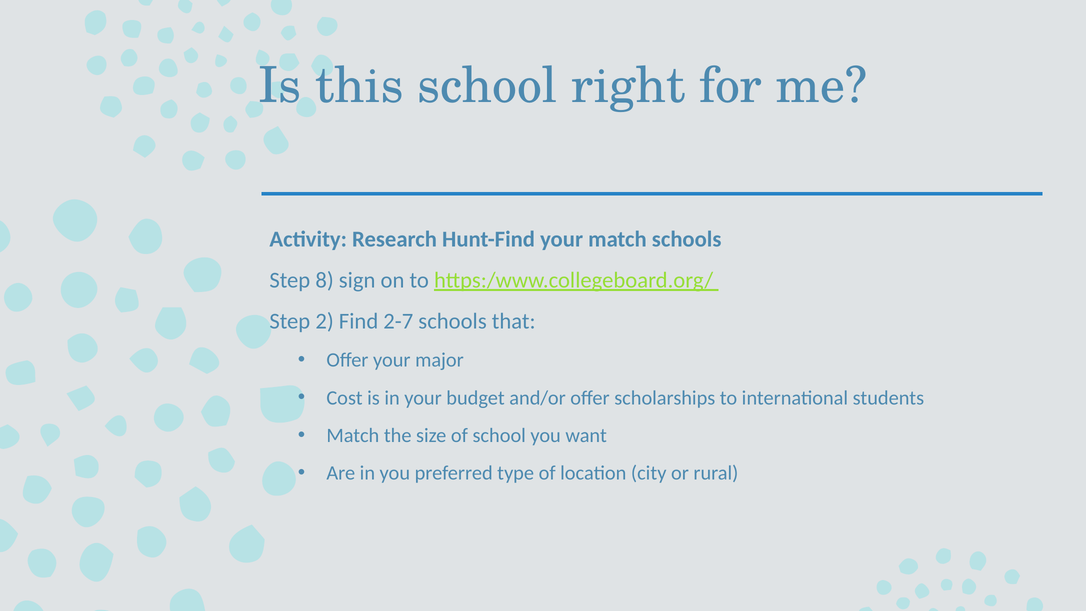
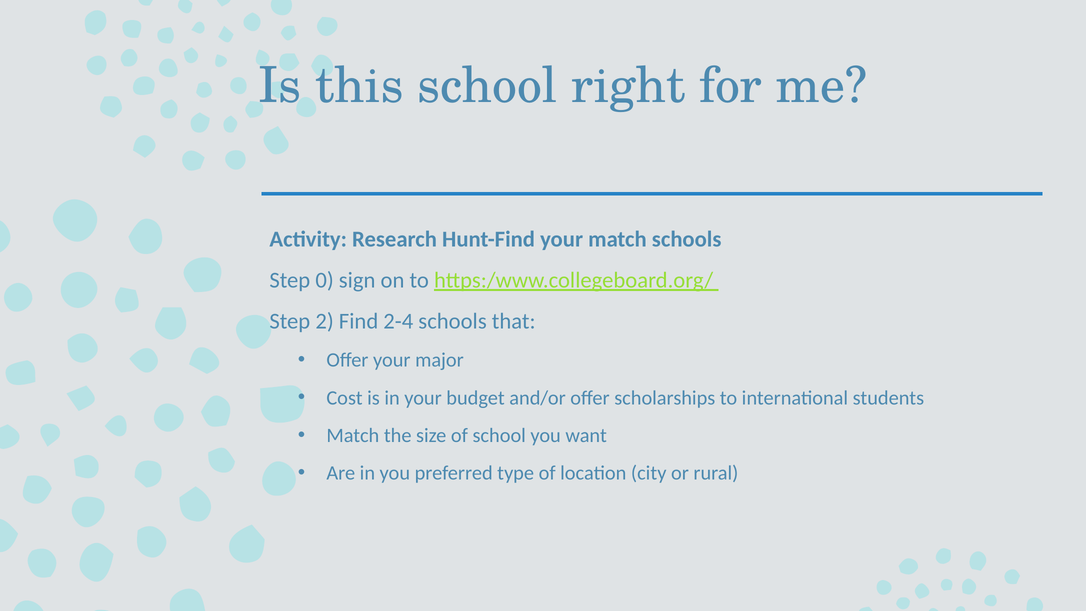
8: 8 -> 0 (325, 280)
2-7: 2-7 -> 2-4 (398, 321)
